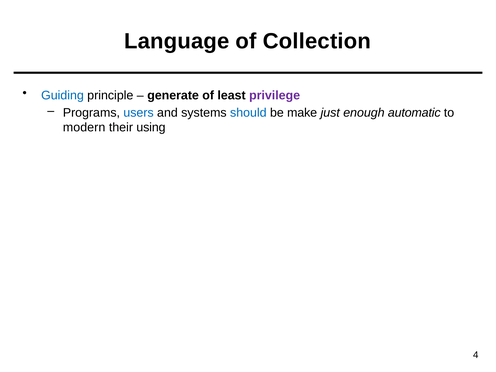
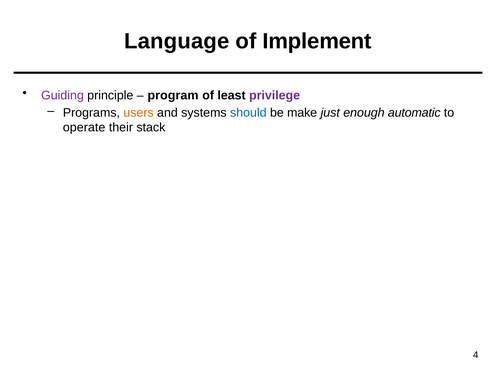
Collection: Collection -> Implement (317, 41)
Guiding colour: blue -> purple (62, 95)
generate: generate -> program (173, 95)
users colour: blue -> orange (139, 113)
modern: modern -> operate (84, 128)
using: using -> stack (151, 128)
